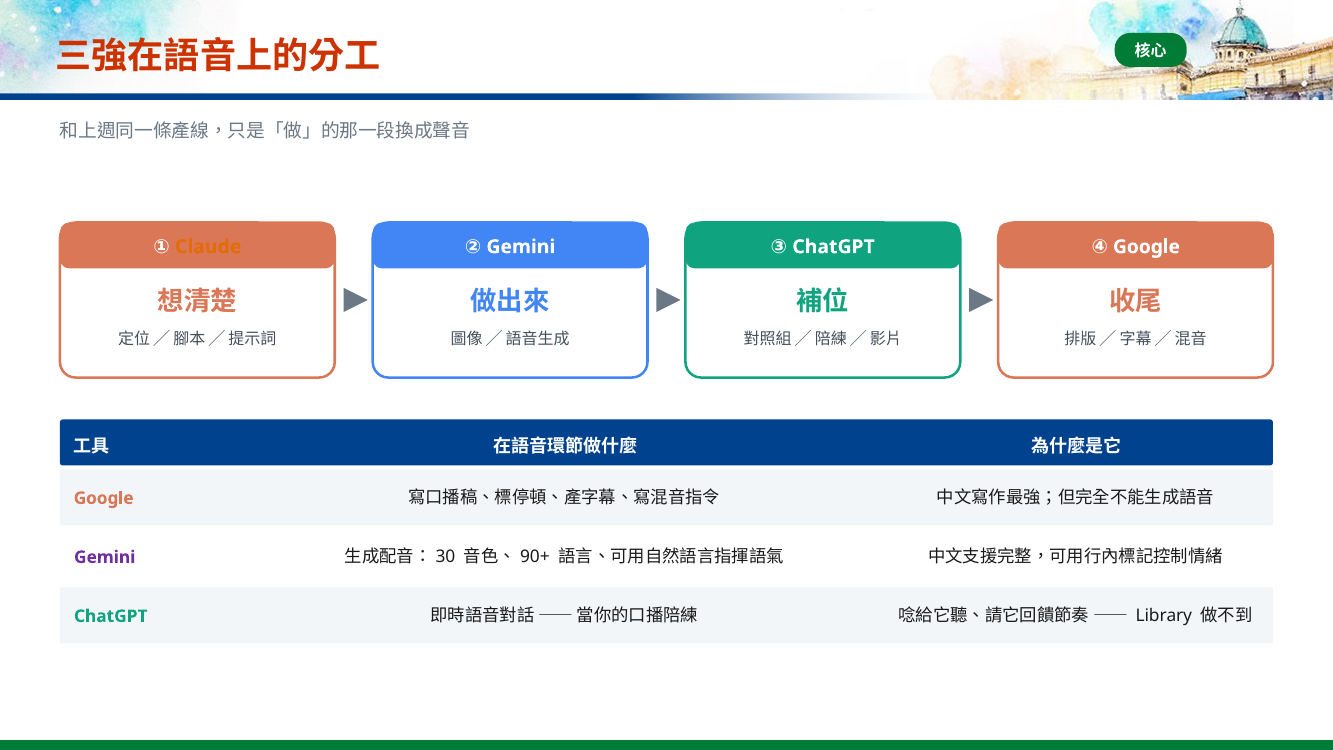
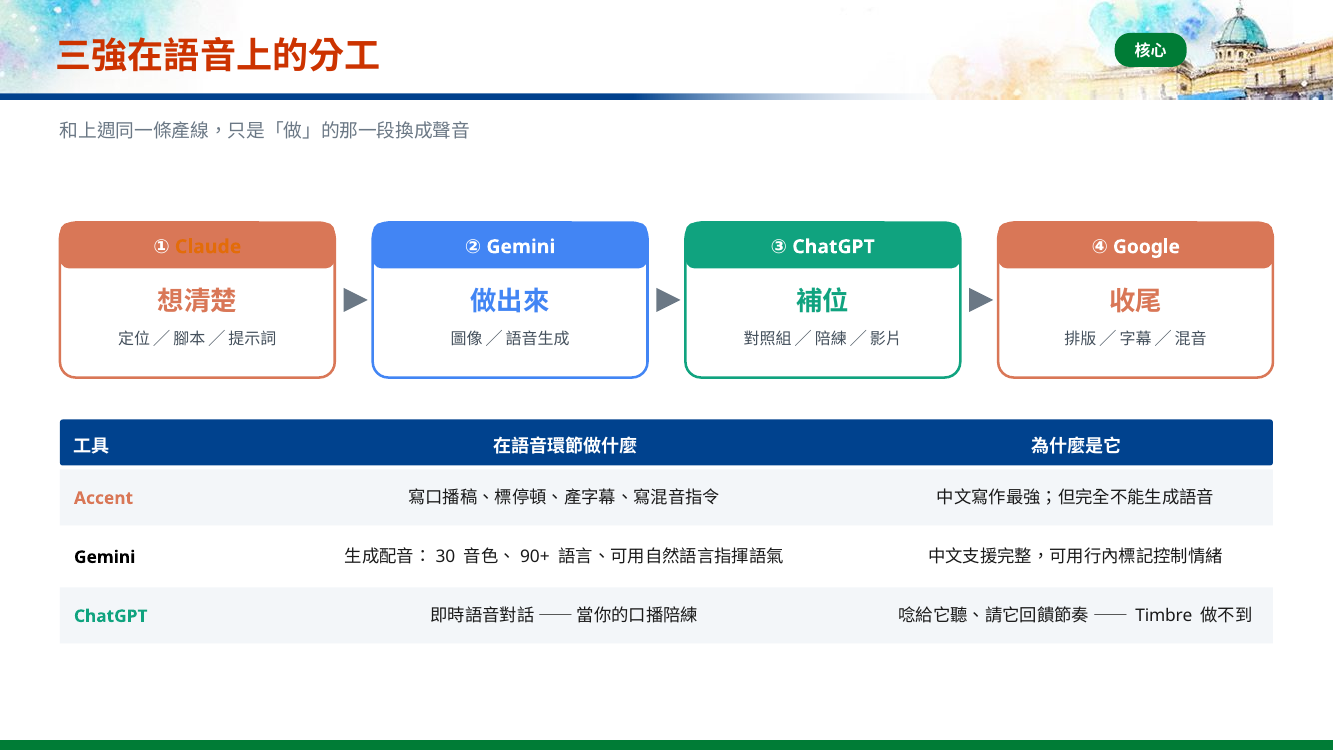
Google: Google -> Accent (104, 498)
Gemini colour: purple -> black (105, 557)
Library: Library -> Timbre (1164, 616)
